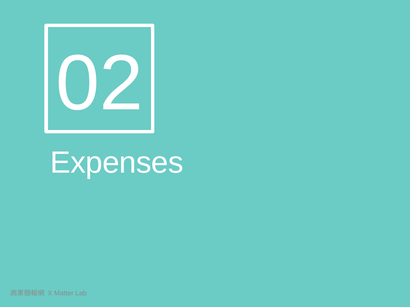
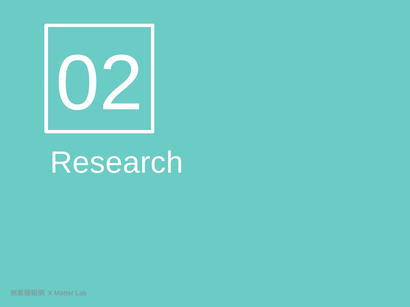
Expenses: Expenses -> Research (117, 163)
